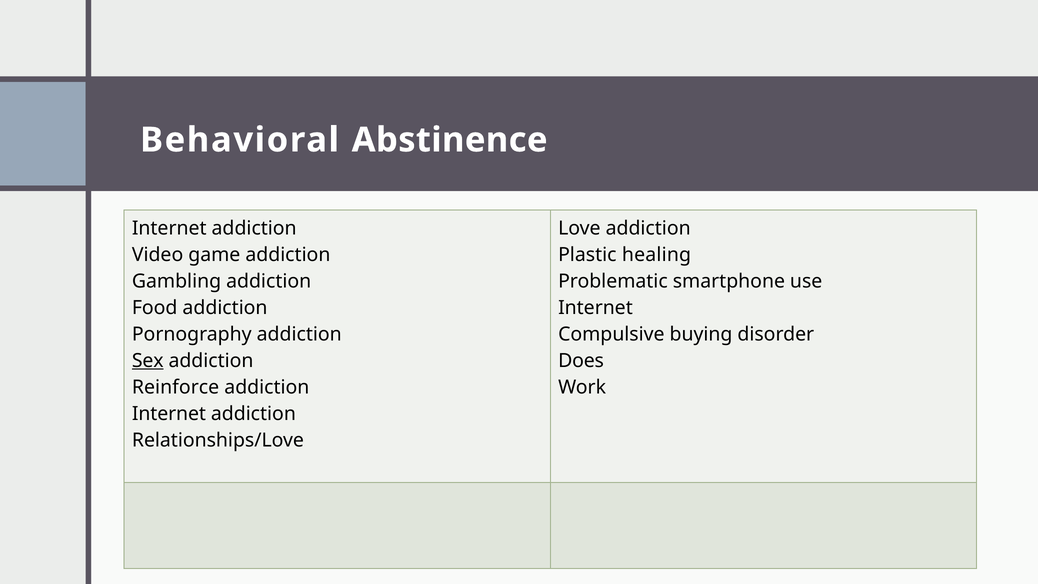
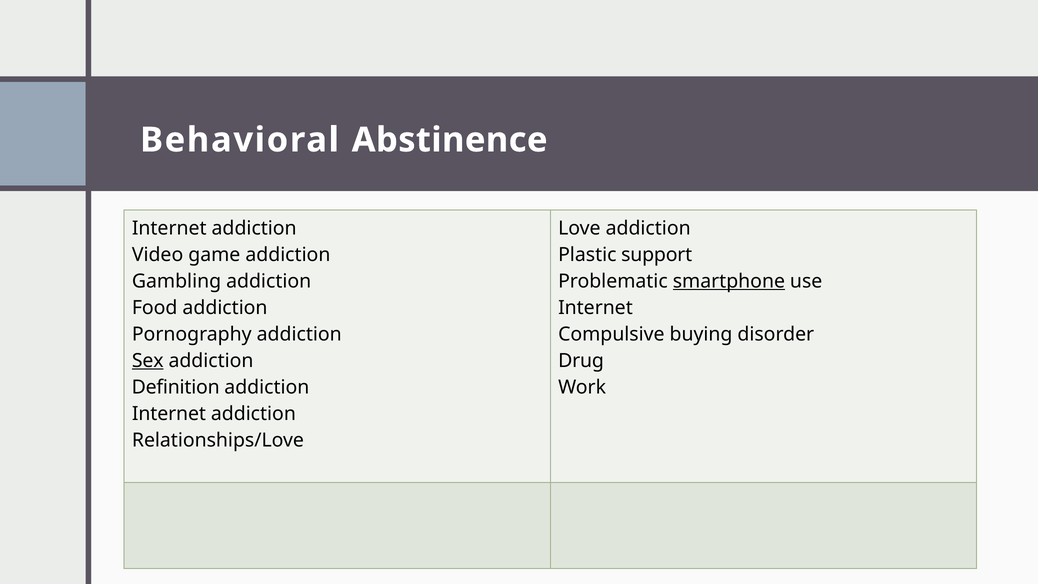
healing: healing -> support (657, 255)
smartphone underline: none -> present (729, 281)
Does: Does -> Drug (581, 361)
Reinforce: Reinforce -> Definition (176, 387)
